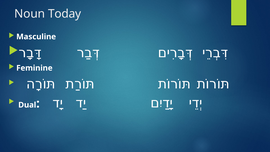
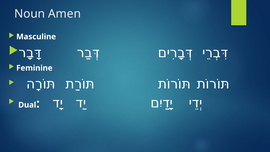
Today: Today -> Amen (65, 14)
